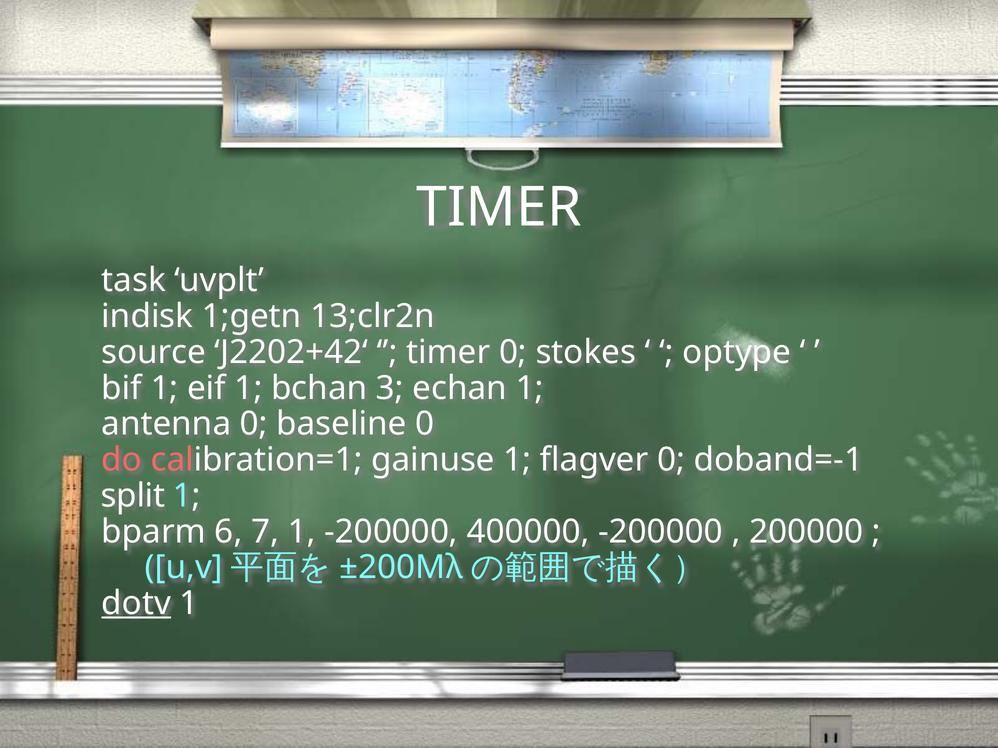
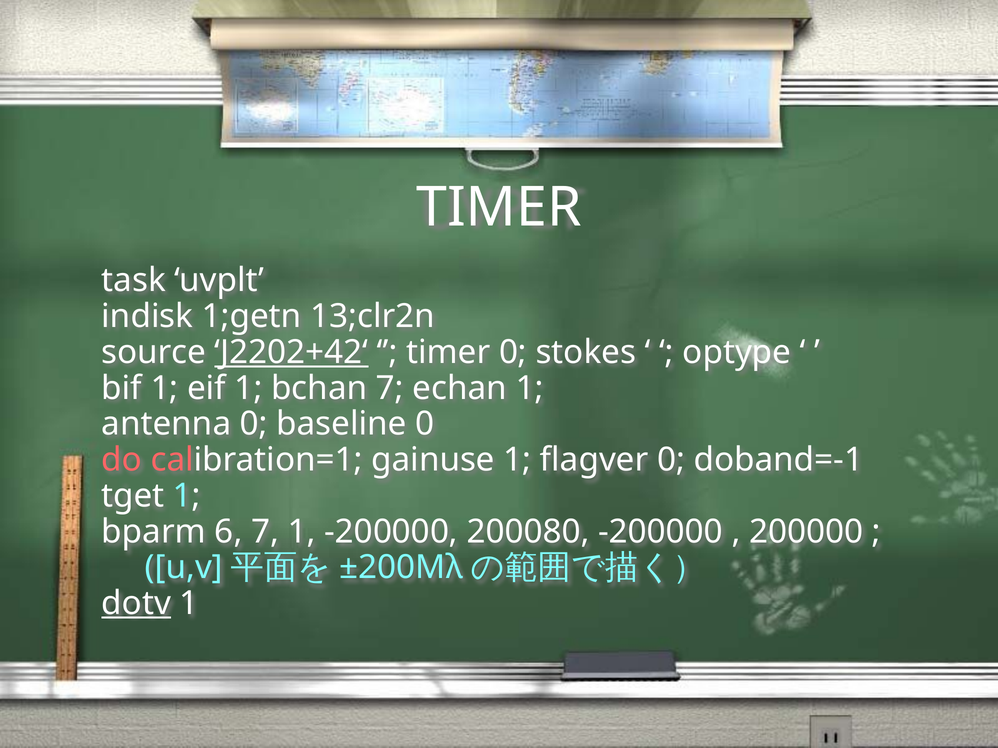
J2202+42‘ underline: none -> present (291, 352)
bchan 3: 3 -> 7 (390, 388)
split: split -> tget (133, 496)
400000: 400000 -> 200080 (528, 532)
